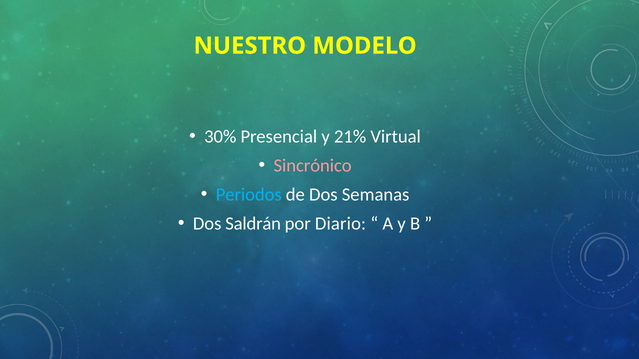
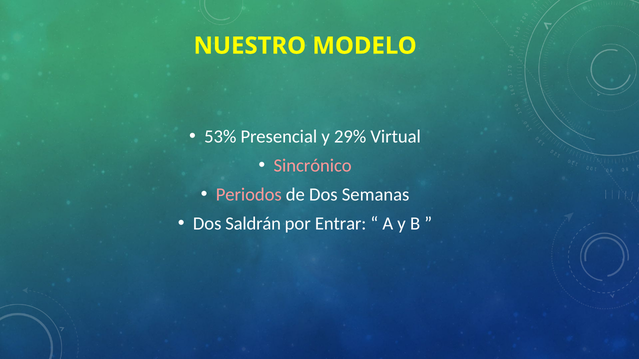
30%: 30% -> 53% (220, 137)
21%: 21% -> 29% (350, 137)
Periodos colour: light blue -> pink (249, 195)
Diario: Diario -> Entrar (341, 224)
